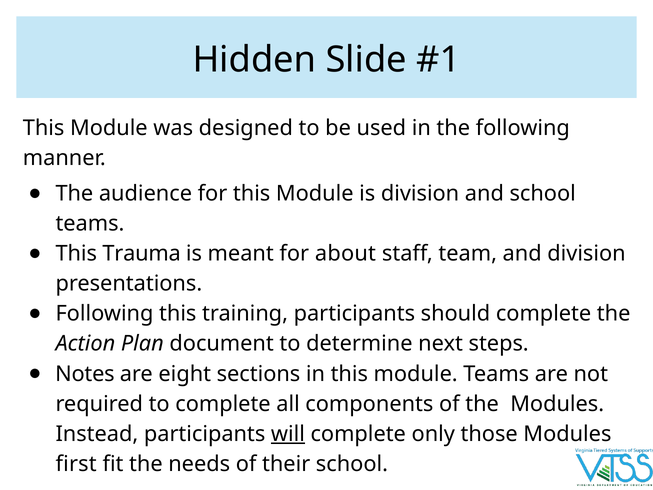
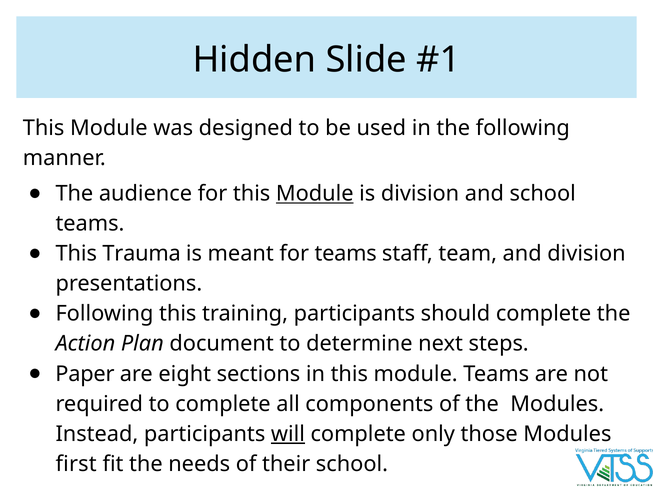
Module underline: none -> present (315, 193)
for about: about -> teams (346, 254)
Notes: Notes -> Paper (85, 374)
